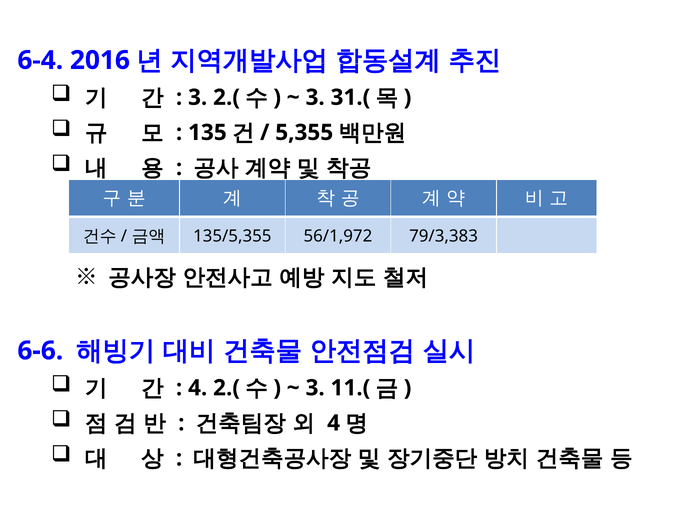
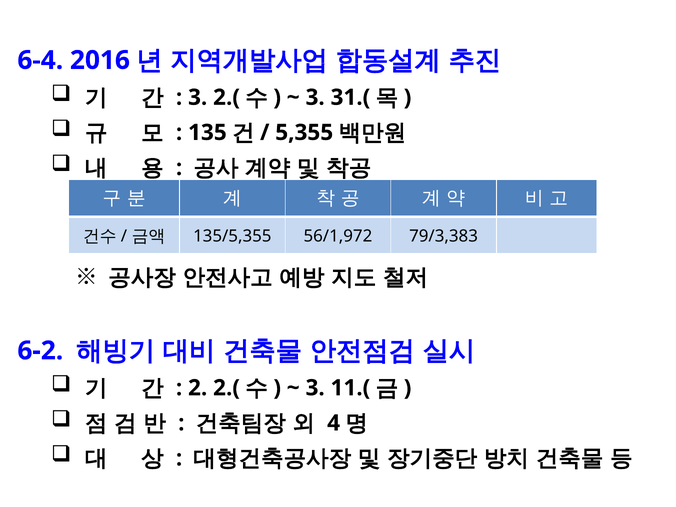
6-6: 6-6 -> 6-2 (40, 351)
4: 4 -> 2 (198, 388)
